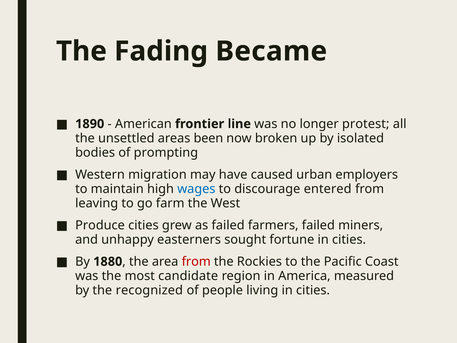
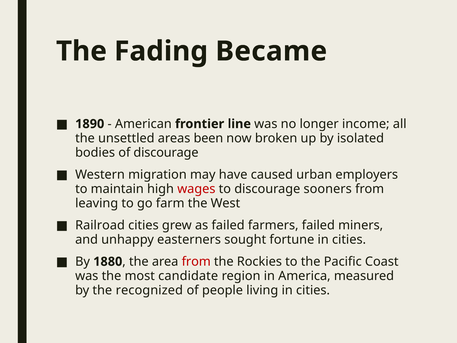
protest: protest -> income (366, 124)
of prompting: prompting -> discourage (166, 153)
wages colour: blue -> red (196, 189)
entered: entered -> sooners (328, 189)
Produce: Produce -> Railroad (100, 225)
